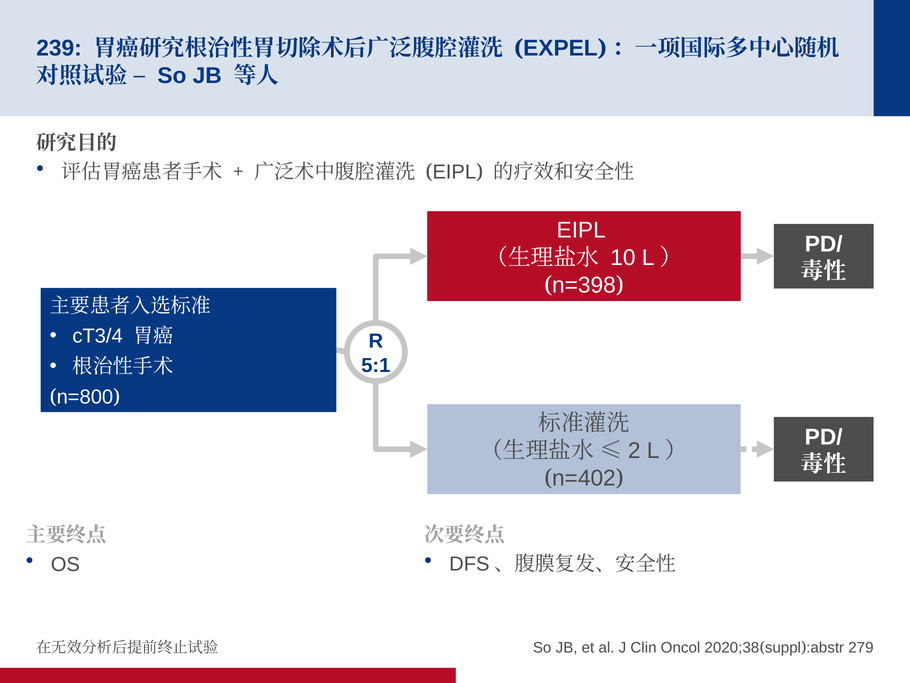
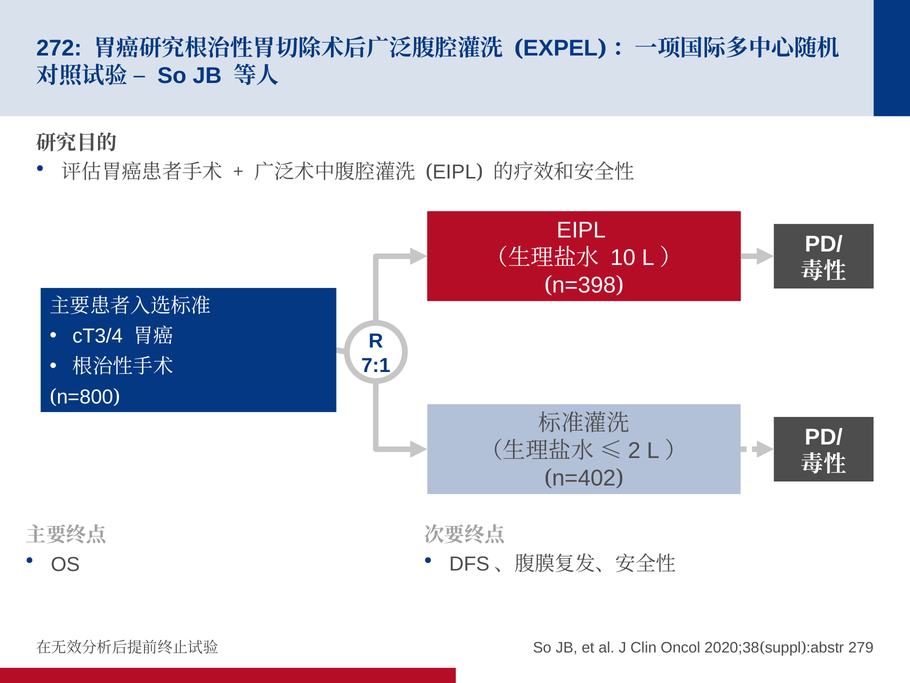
239: 239 -> 272 (59, 48)
5:1: 5:1 -> 7:1 (376, 365)
